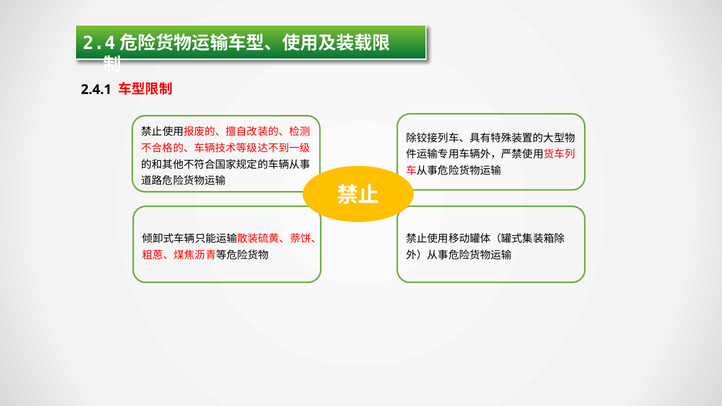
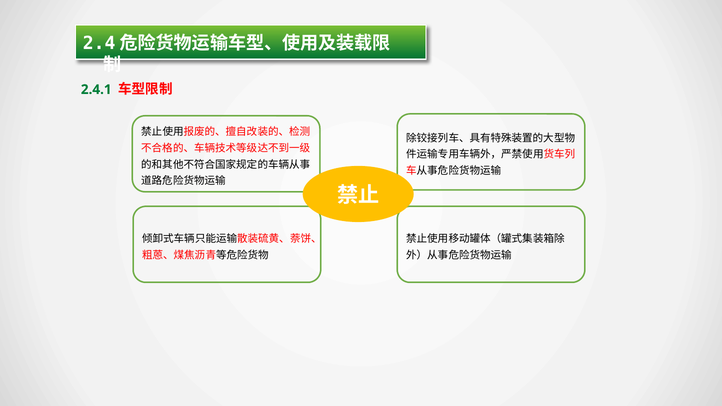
2.4.1 colour: black -> green (96, 90)
